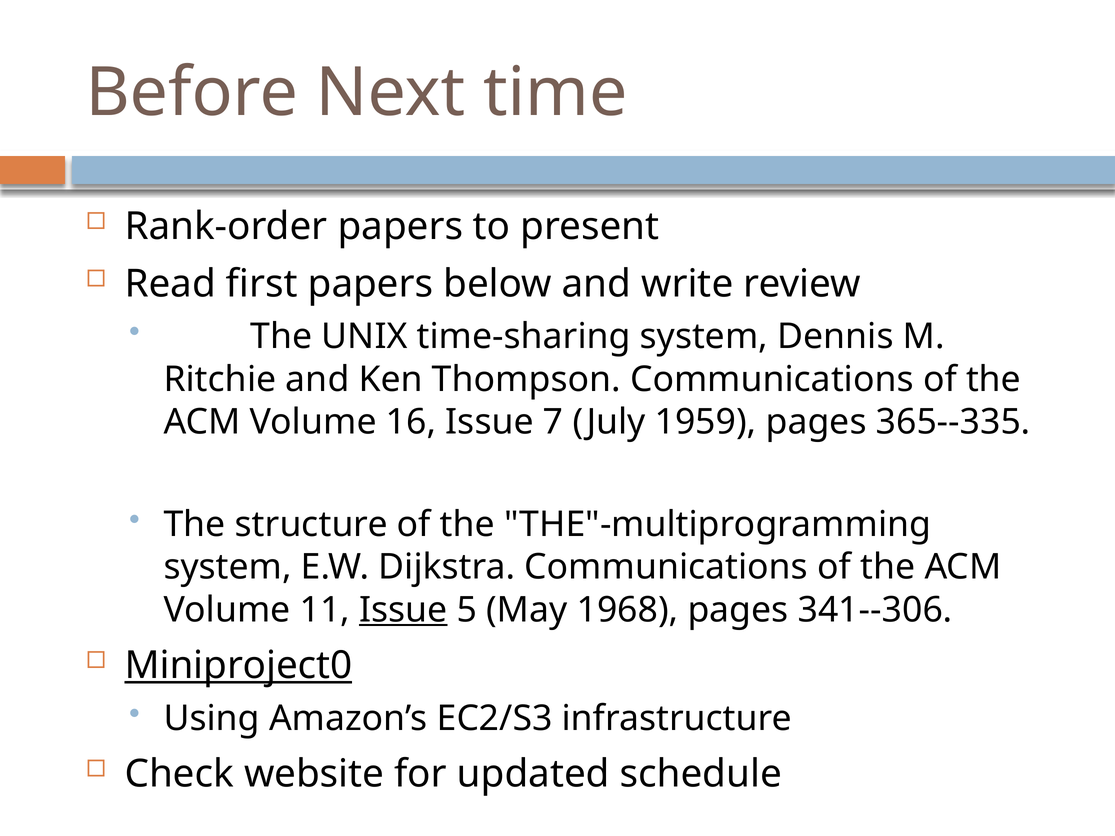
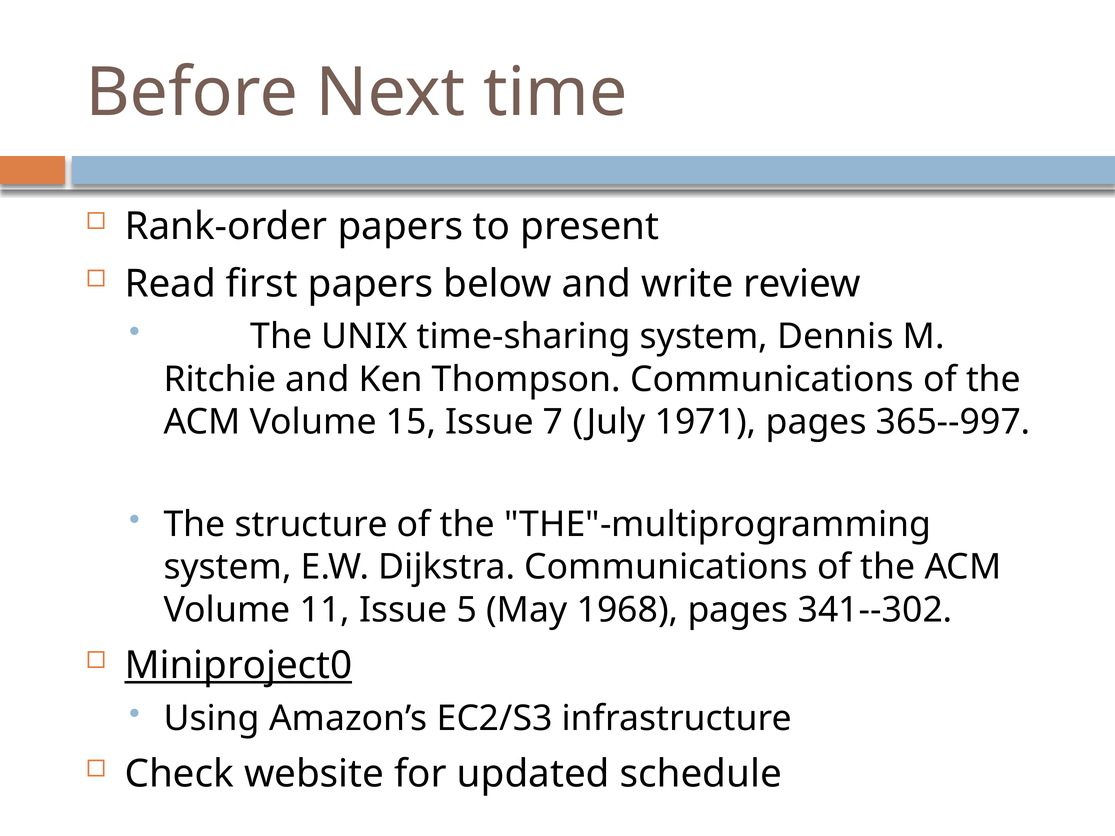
16: 16 -> 15 (411, 422)
1959: 1959 -> 1971 (706, 422)
365--335: 365--335 -> 365--997 (953, 422)
Issue underline: present -> none (403, 610)
341--306: 341--306 -> 341--302 (875, 610)
